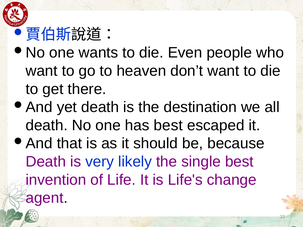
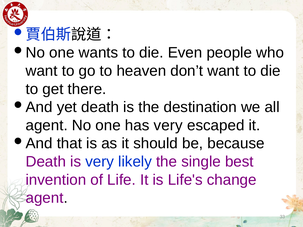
death: death -> agent (47, 125)
has best: best -> very (168, 125)
